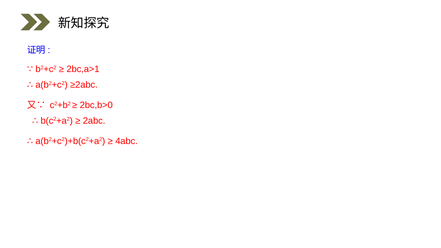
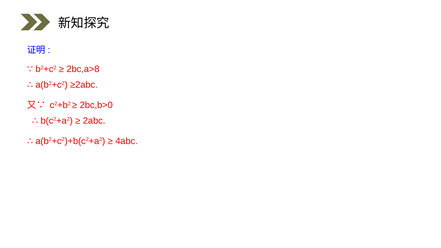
2bc,a>1: 2bc,a>1 -> 2bc,a>8 (83, 69)
